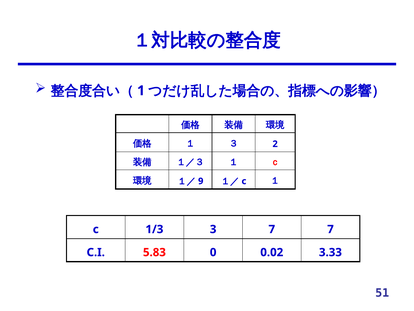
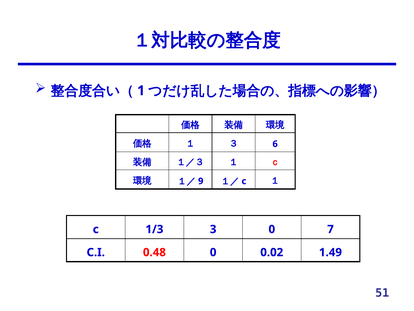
2: 2 -> 6 (275, 144)
3 7: 7 -> 0 (272, 229)
5.83: 5.83 -> 0.48 (154, 252)
3.33: 3.33 -> 1.49 (330, 252)
